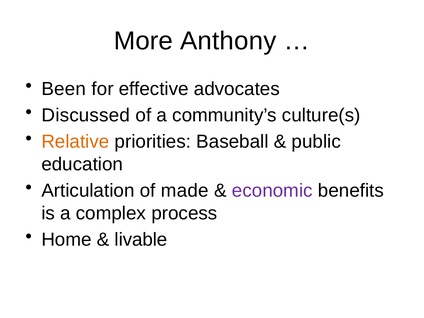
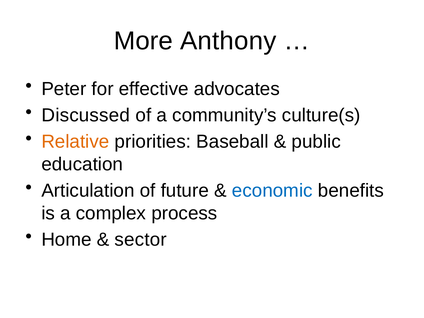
Been: Been -> Peter (64, 89)
made: made -> future (185, 191)
economic colour: purple -> blue (272, 191)
livable: livable -> sector (141, 240)
